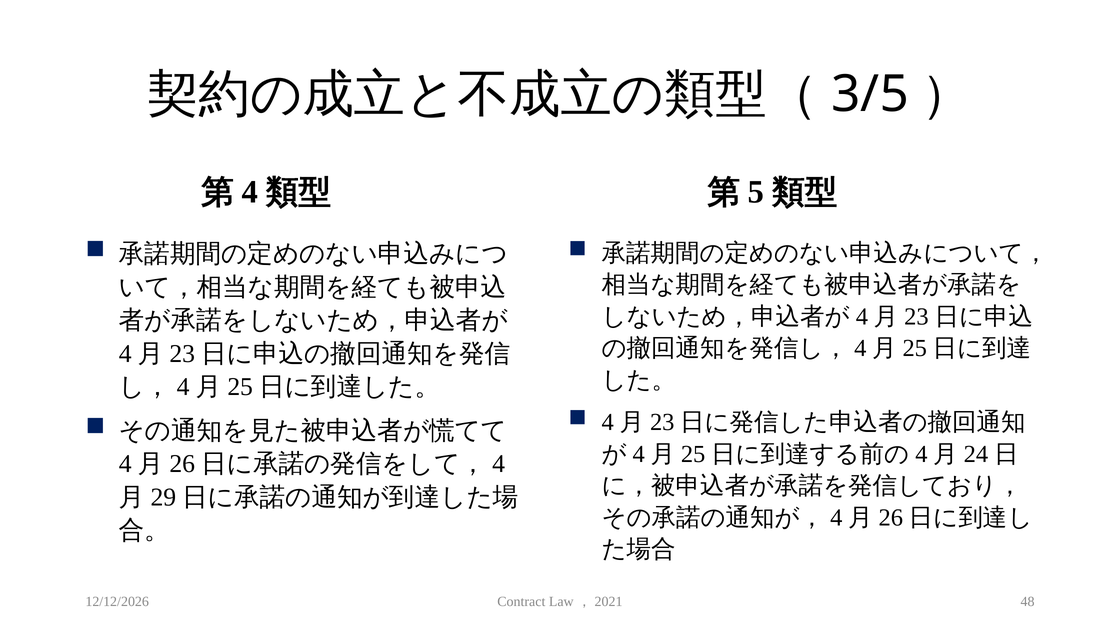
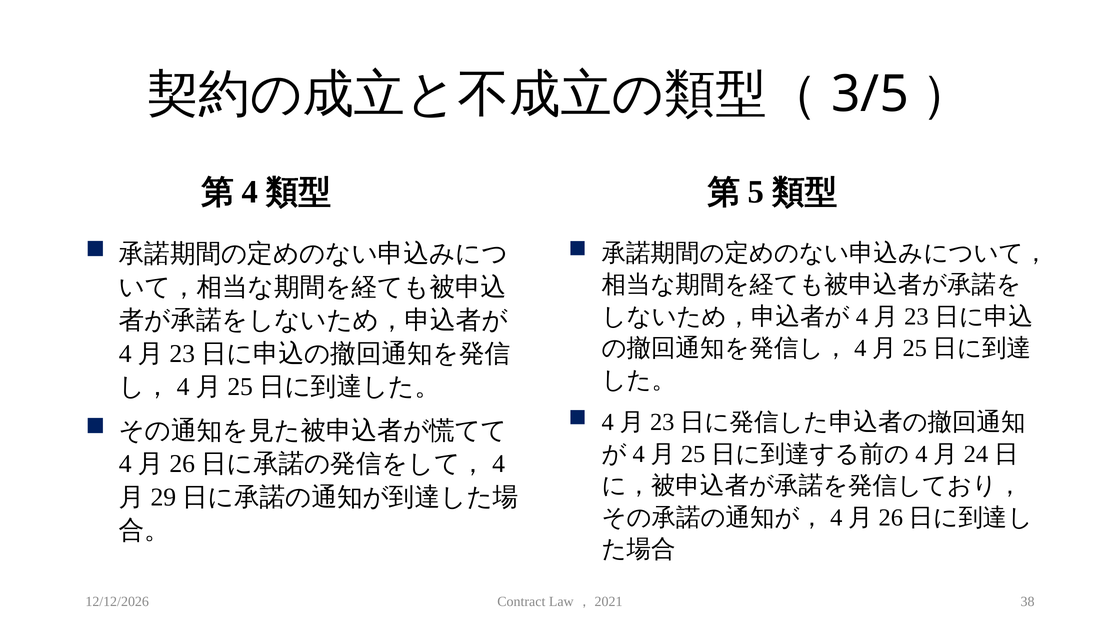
48: 48 -> 38 (1028, 602)
